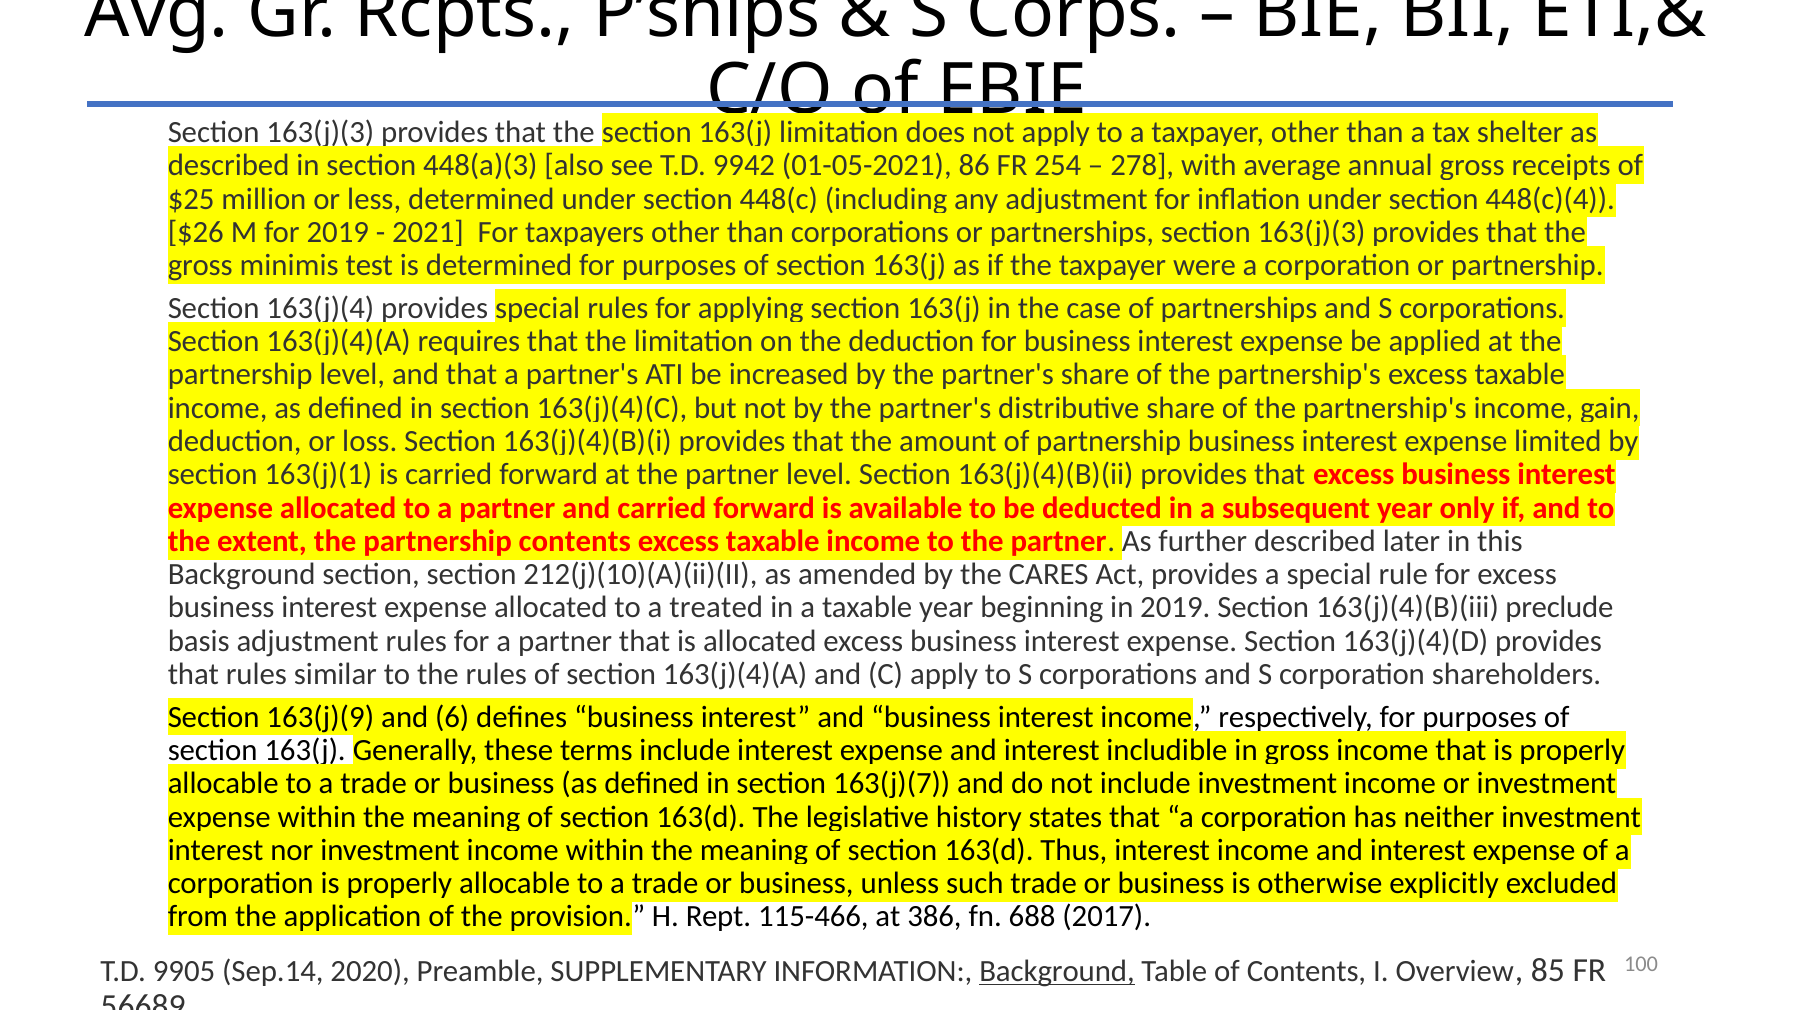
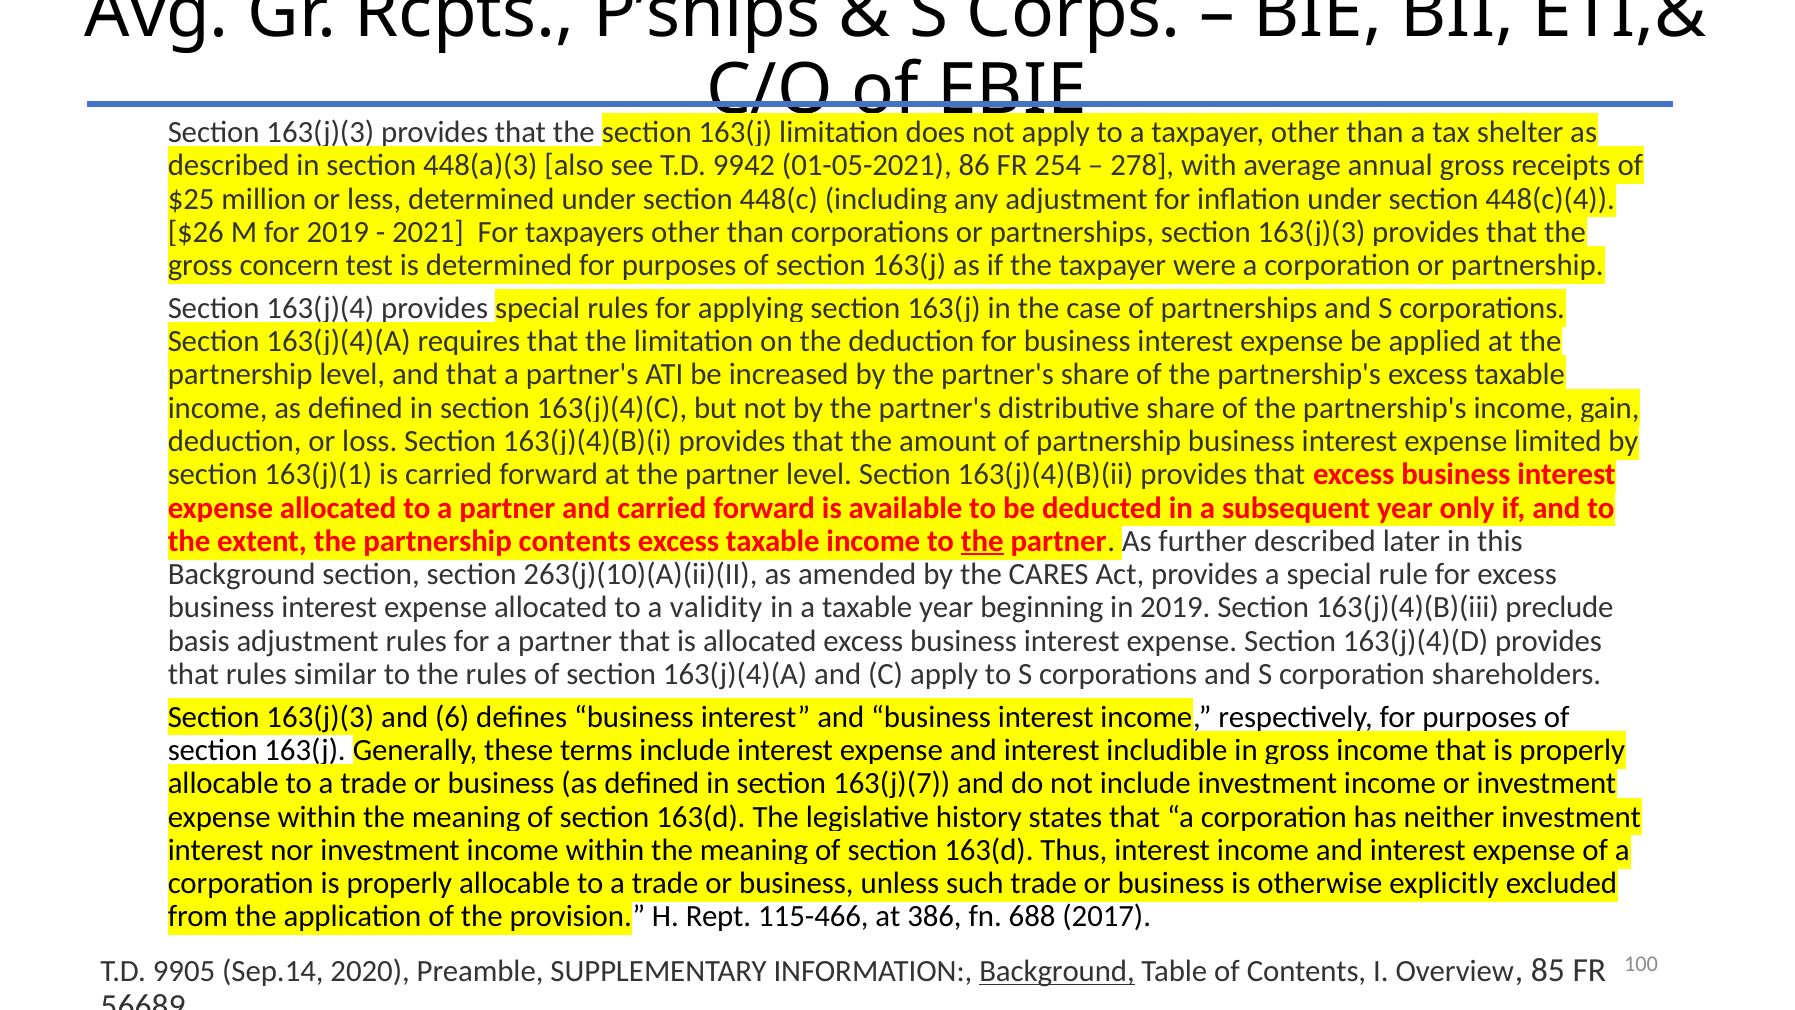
minimis: minimis -> concern (289, 265)
the underline: none -> present (982, 541)
212(j)(10)(A)(ii)(II: 212(j)(10)(A)(ii)(II -> 263(j)(10)(A)(ii)(II (640, 574)
treated: treated -> validity (716, 608)
163(j)(9: 163(j)(9 -> 163(j)(3 (320, 717)
